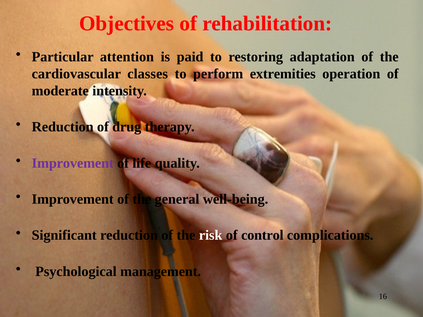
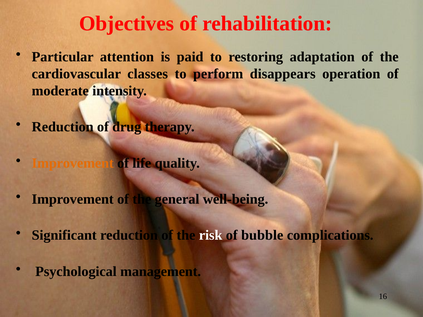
extremities: extremities -> disappears (283, 74)
Improvement colour: purple -> orange (73, 163)
control: control -> bubble (262, 236)
